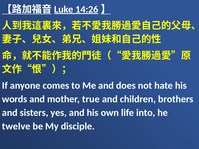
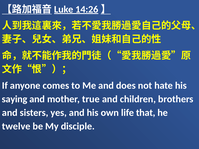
words: words -> saying (15, 99)
into: into -> that (146, 113)
